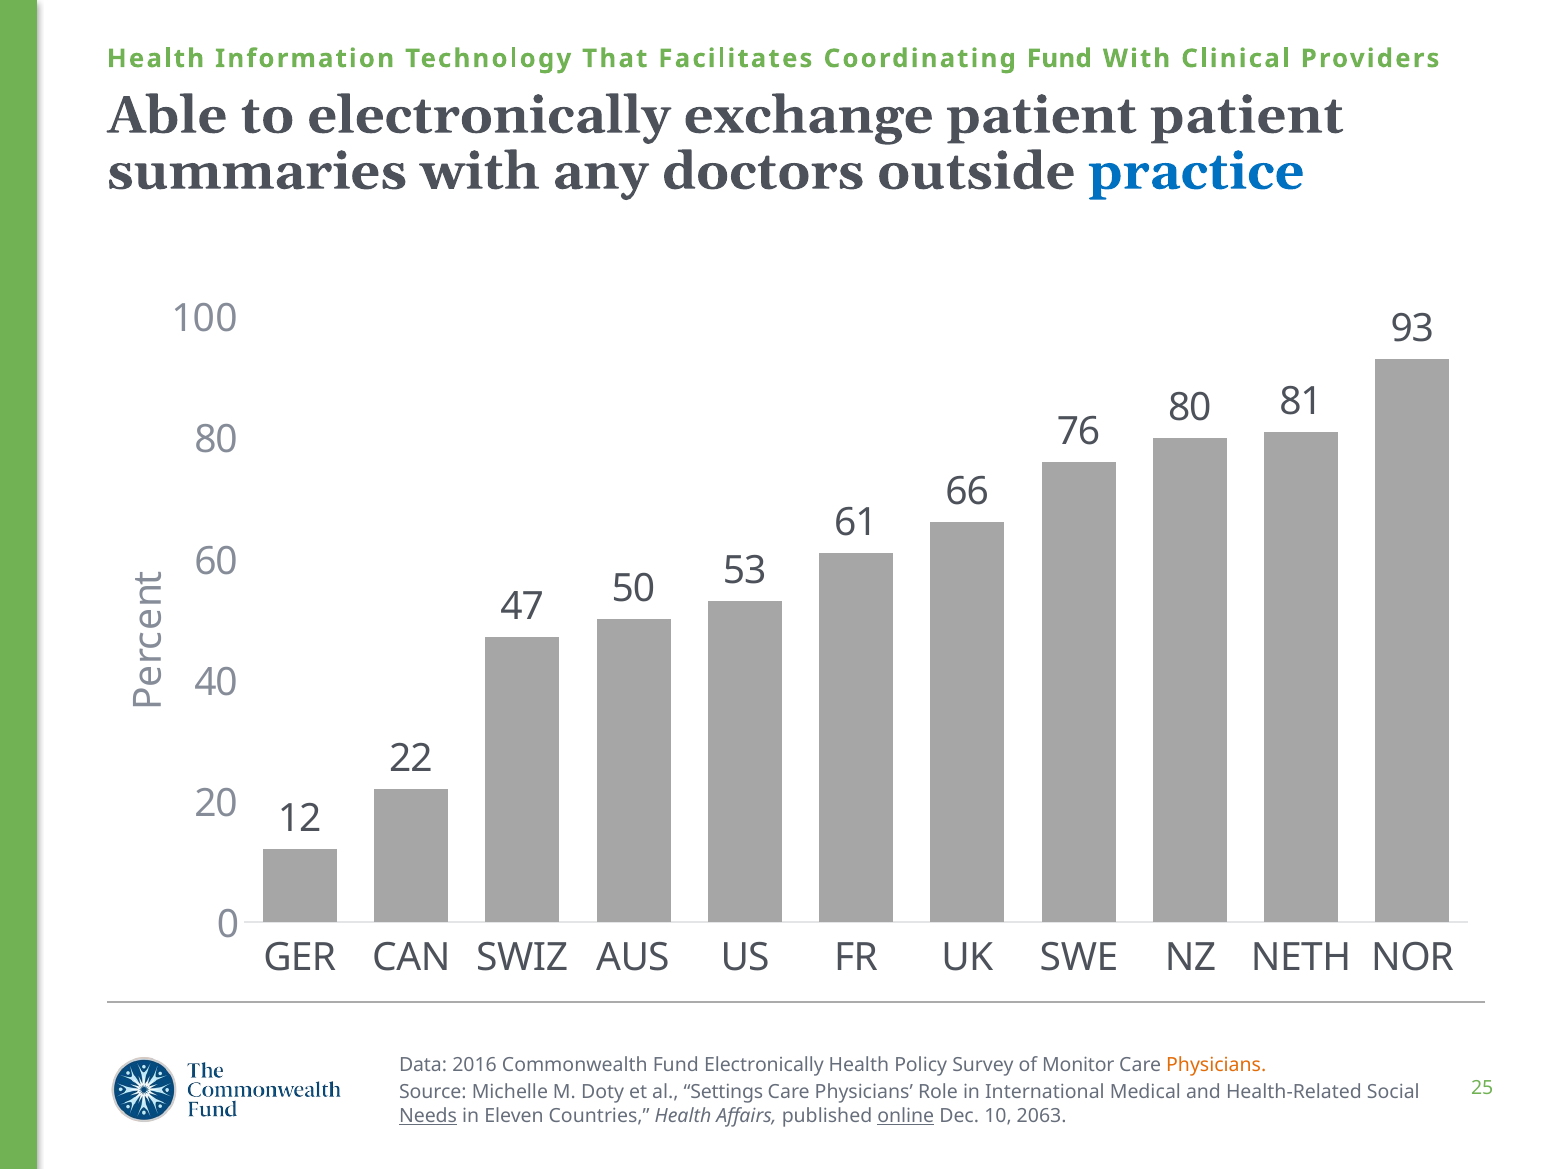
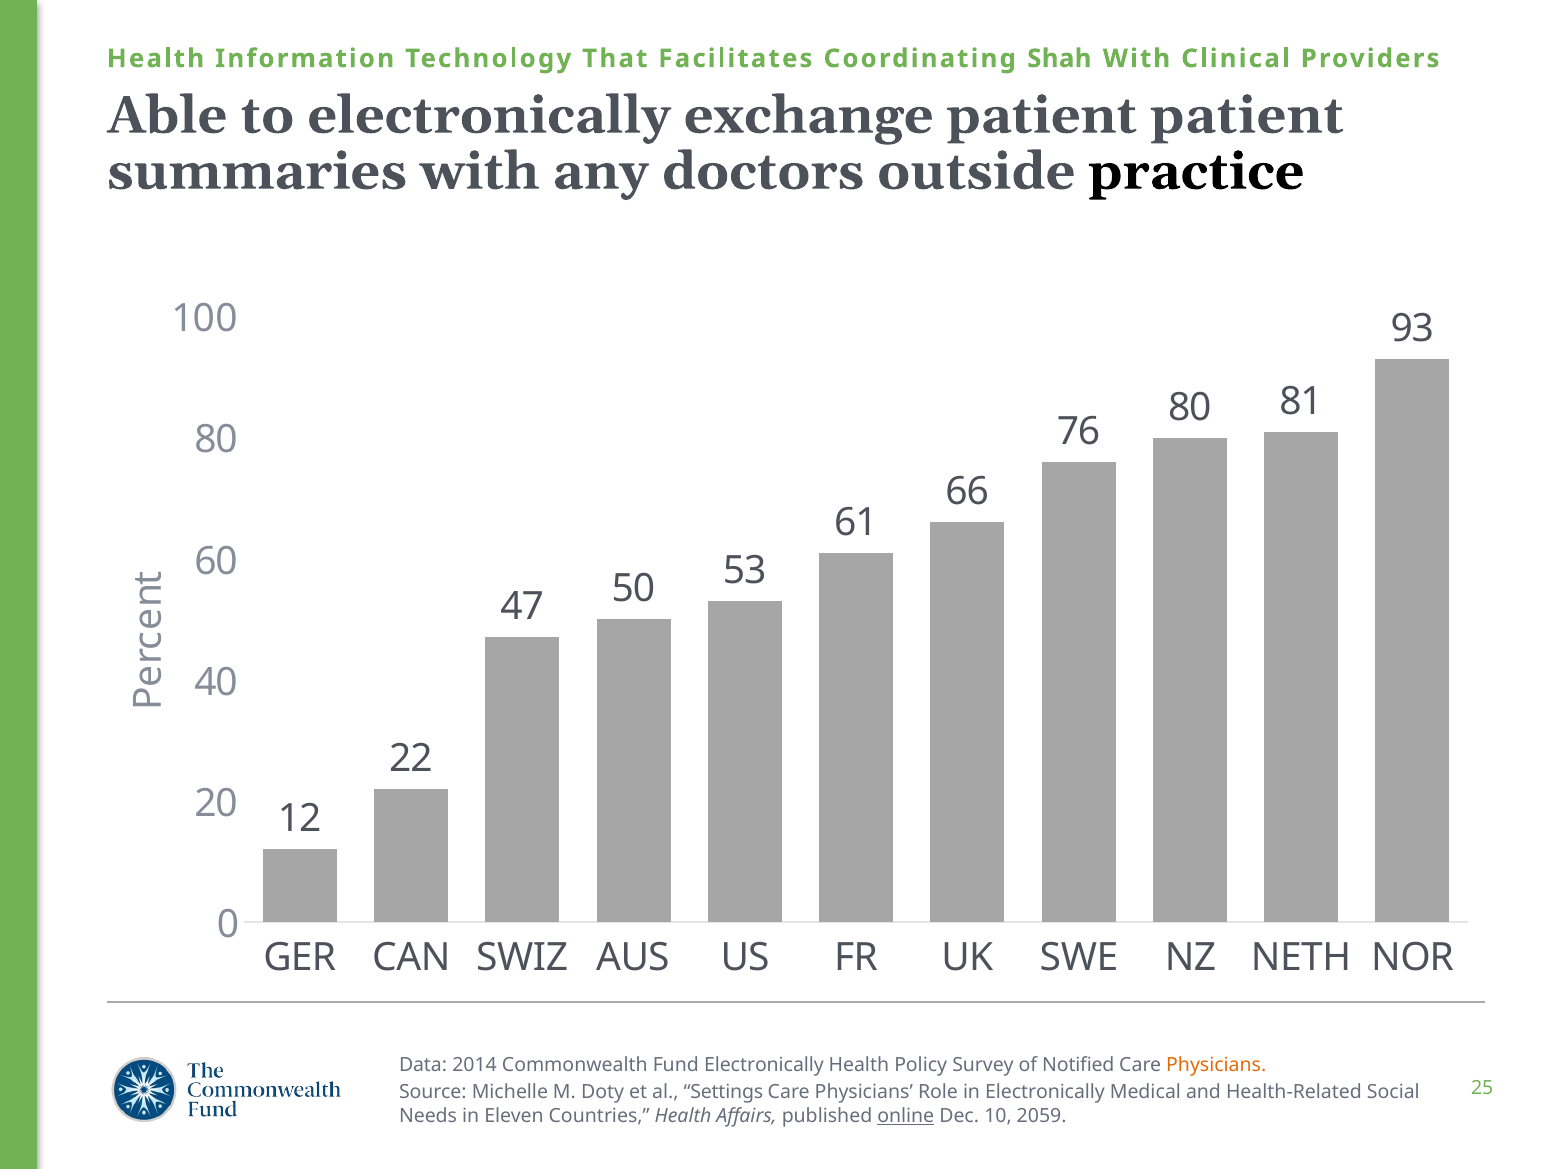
Coordinating Fund: Fund -> Shah (1059, 59)
practice colour: blue -> black (1196, 171)
2016: 2016 -> 2014 (475, 1064)
Monitor: Monitor -> Notified (1078, 1064)
in International: International -> Electronically (1045, 1092)
Needs underline: present -> none (428, 1115)
2063: 2063 -> 2059 (1042, 1115)
